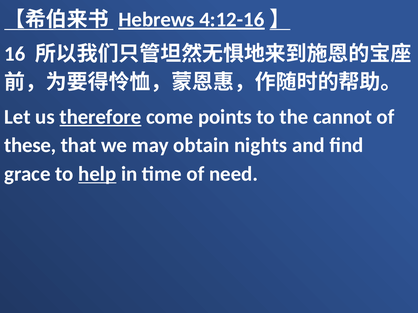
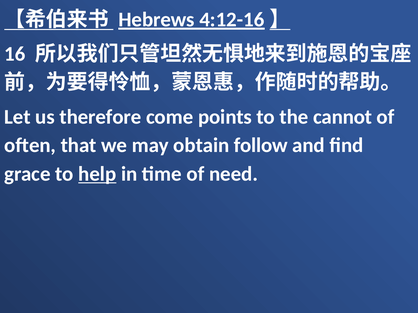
therefore underline: present -> none (100, 117)
these: these -> often (30, 146)
nights: nights -> follow (261, 146)
